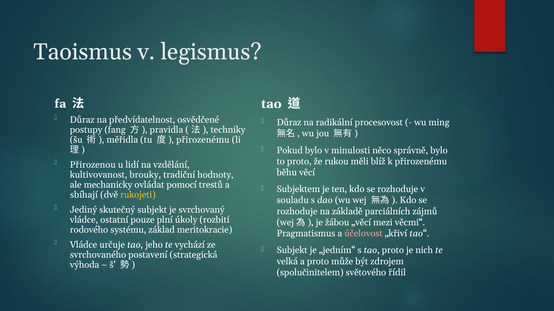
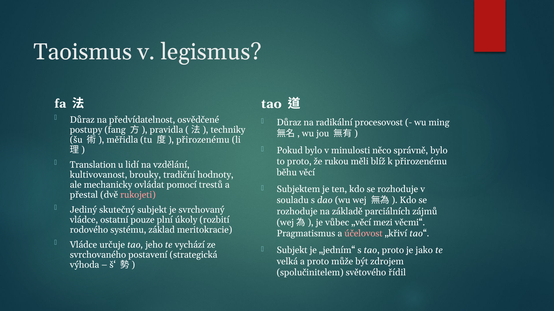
Přirozenou: Přirozenou -> Translation (93, 165)
sbíhají: sbíhají -> přestal (84, 195)
rukojeti colour: yellow -> pink (138, 195)
žábou: žábou -> vůbec (337, 223)
nich: nich -> jako (424, 251)
